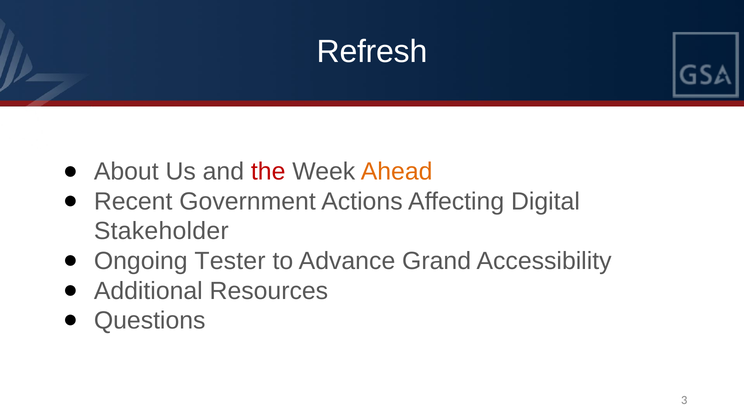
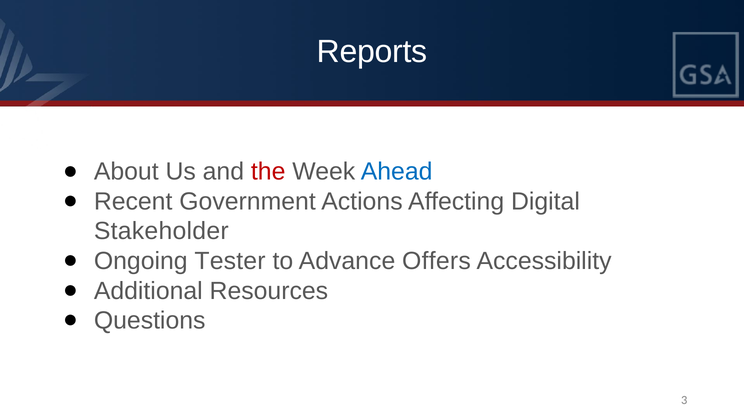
Refresh: Refresh -> Reports (372, 52)
Ahead colour: orange -> blue (397, 171)
Grand: Grand -> Offers (436, 261)
